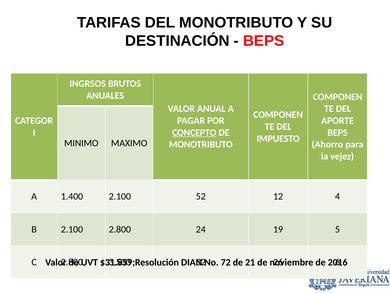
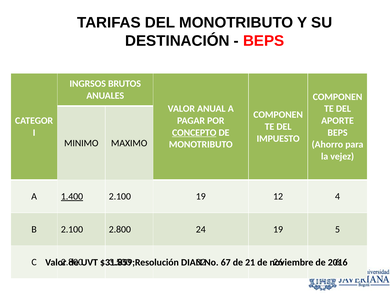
1.400 underline: none -> present (72, 196)
2.100 52: 52 -> 19 (201, 196)
72: 72 -> 67 (226, 262)
